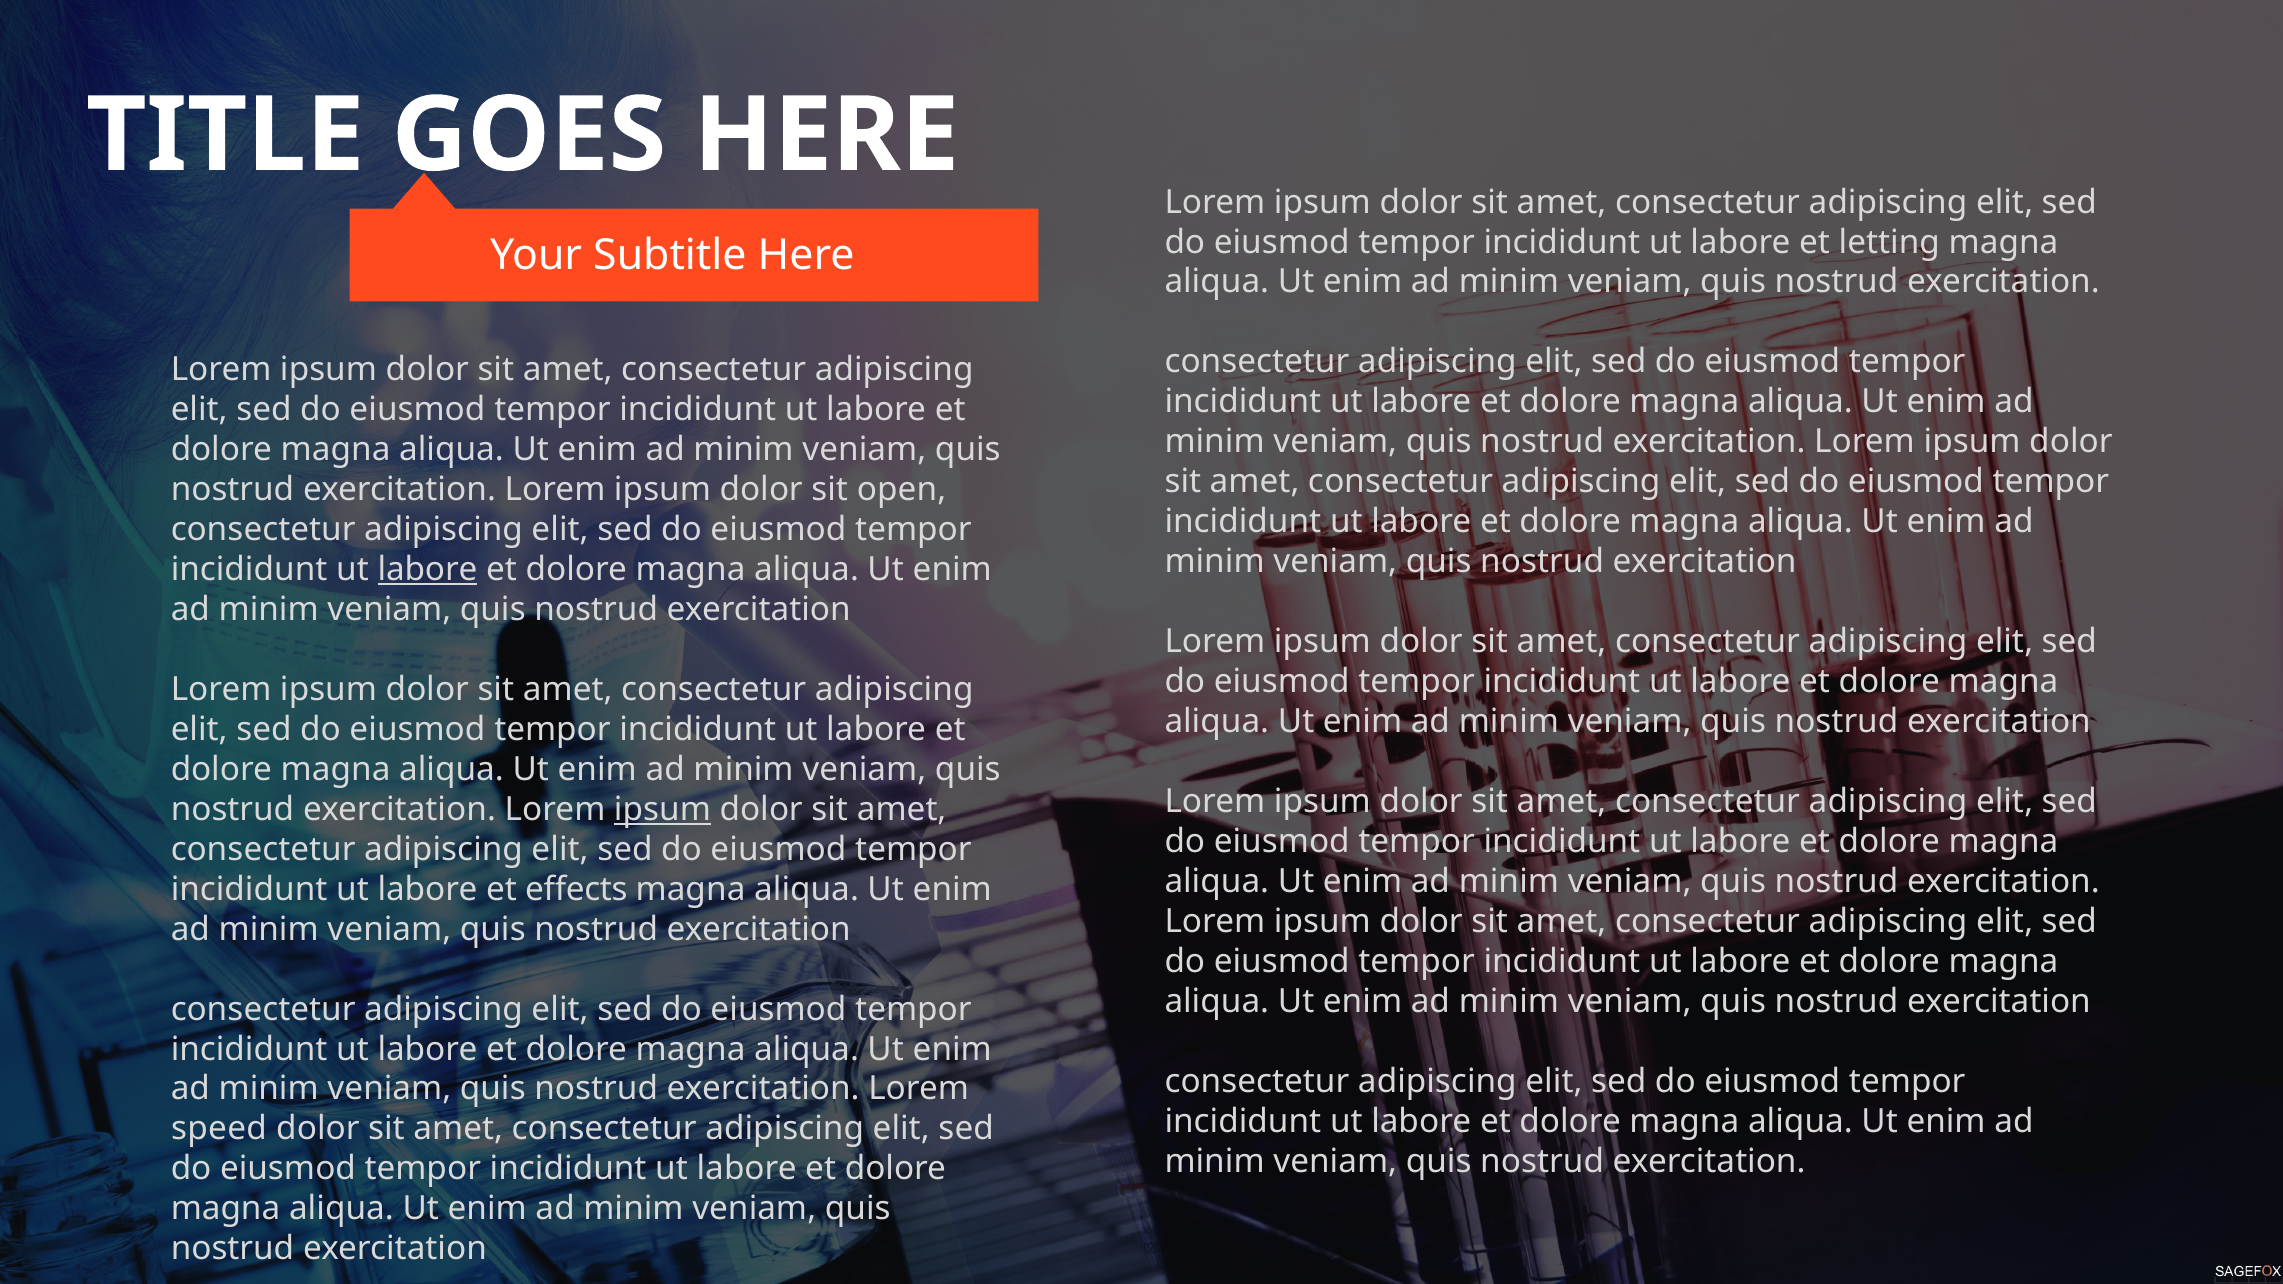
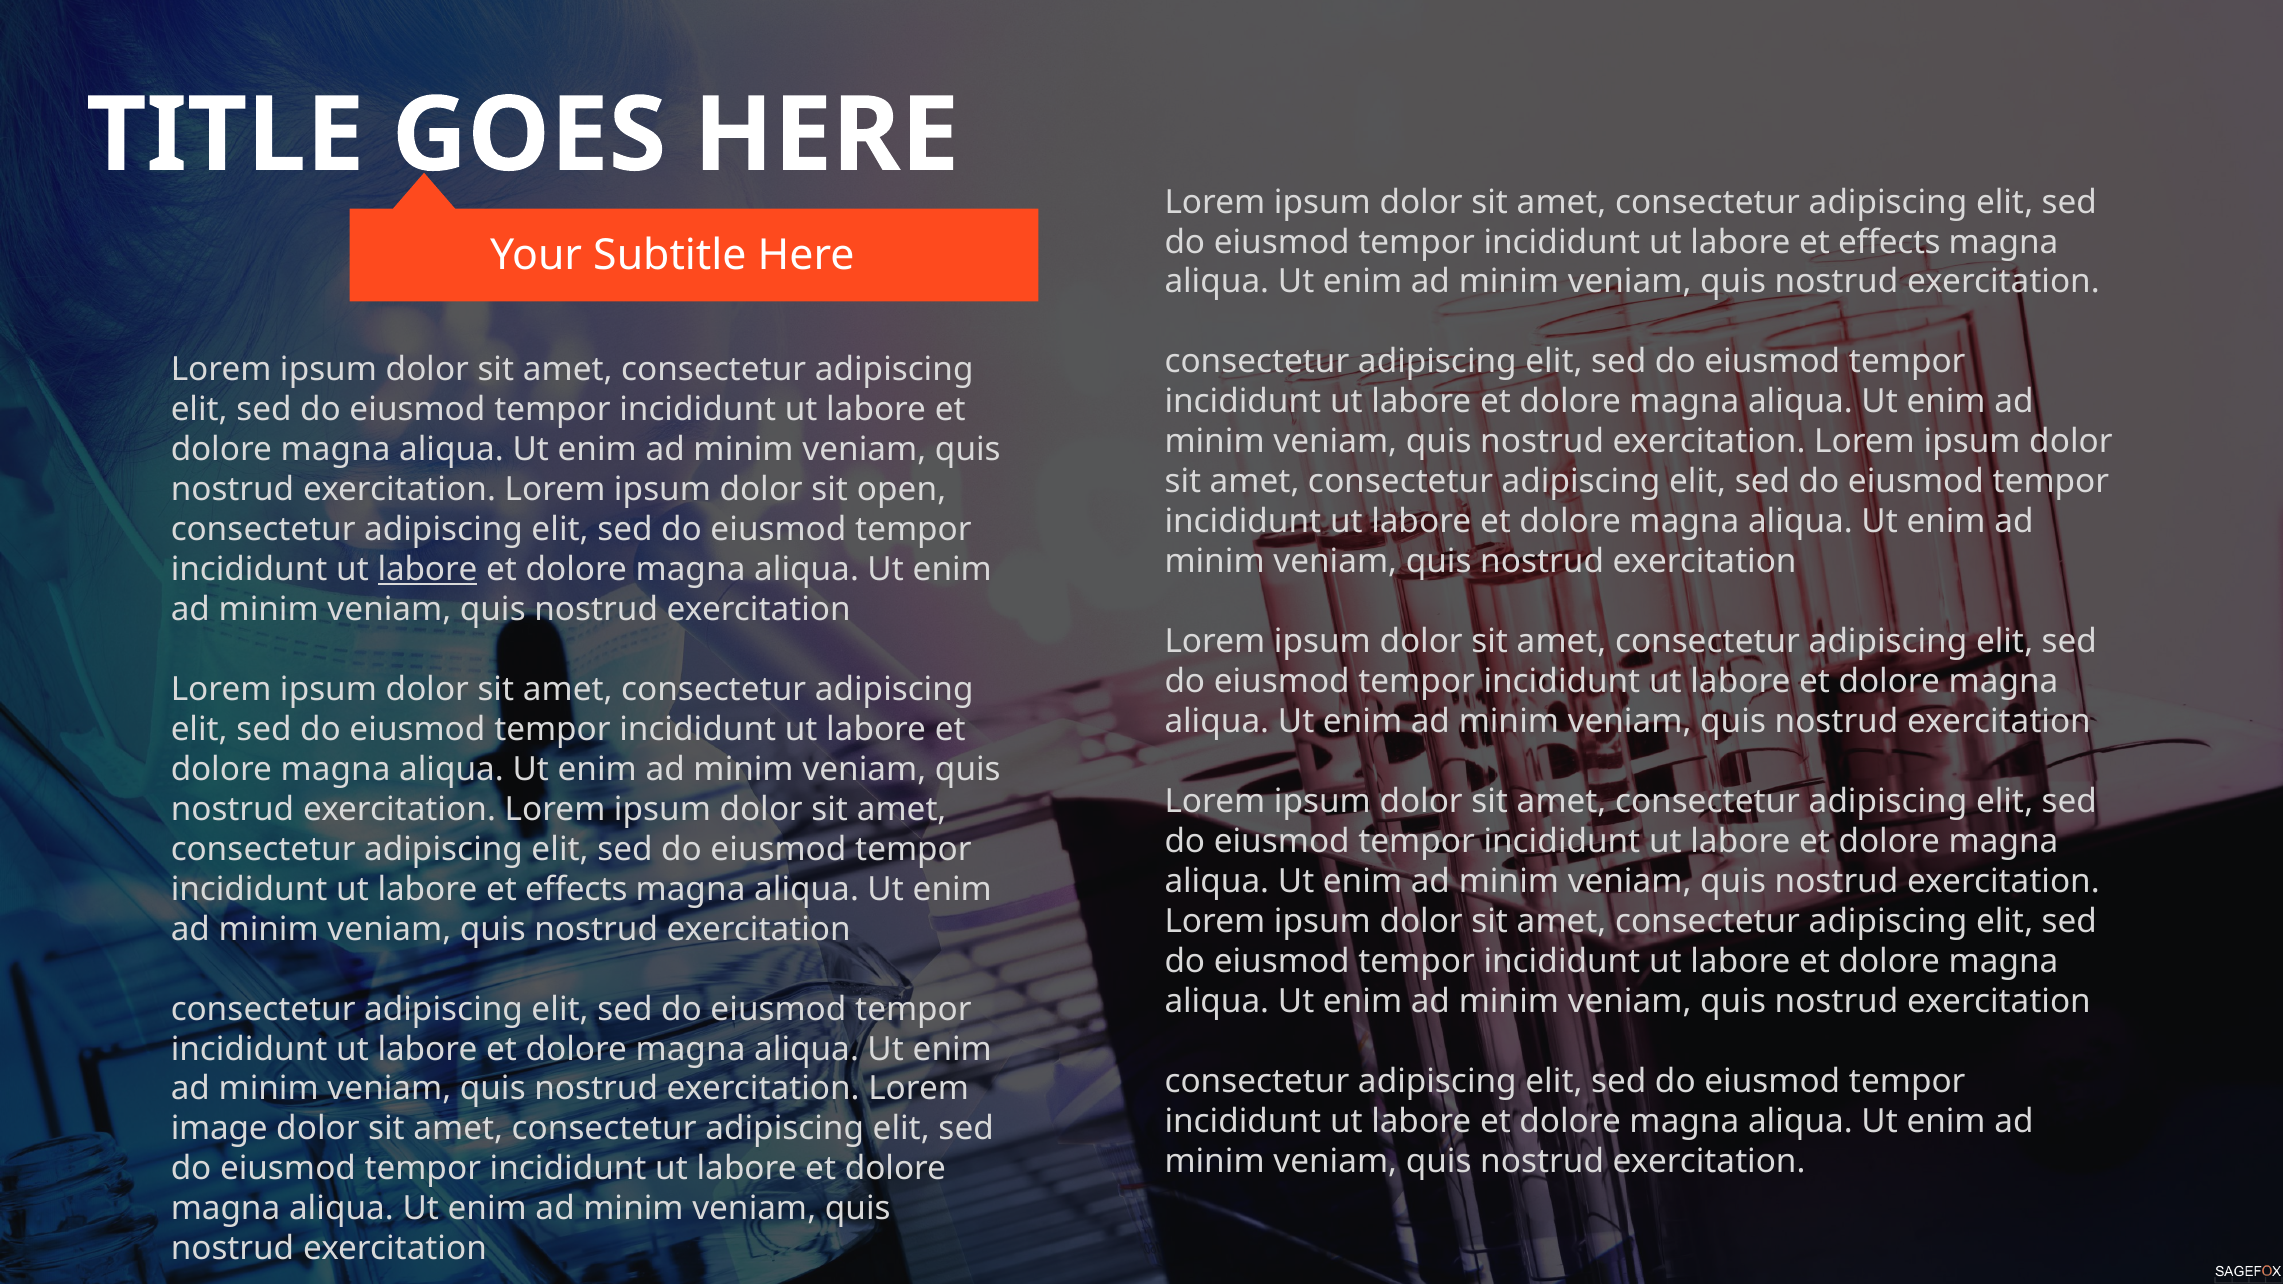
letting: letting -> effects (1889, 242)
ipsum underline: present -> none (662, 809)
speed: speed -> image (219, 1129)
